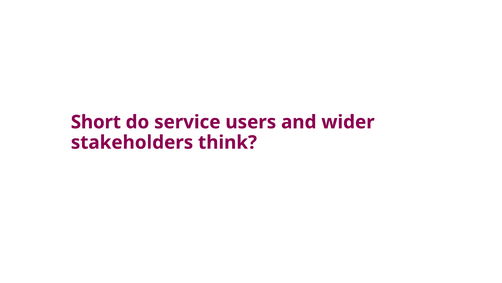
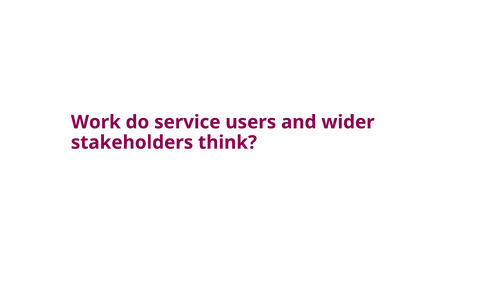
Short: Short -> Work (96, 122)
